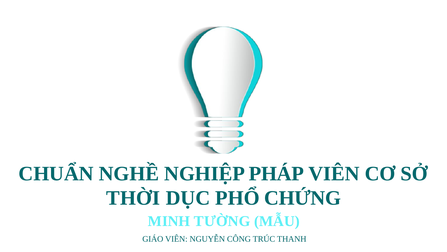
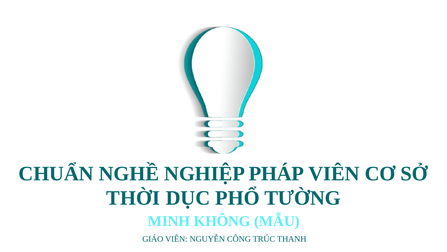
CHỨNG: CHỨNG -> TƯỜNG (303, 198)
TƯỜNG: TƯỜNG -> KHÔNG (222, 221)
